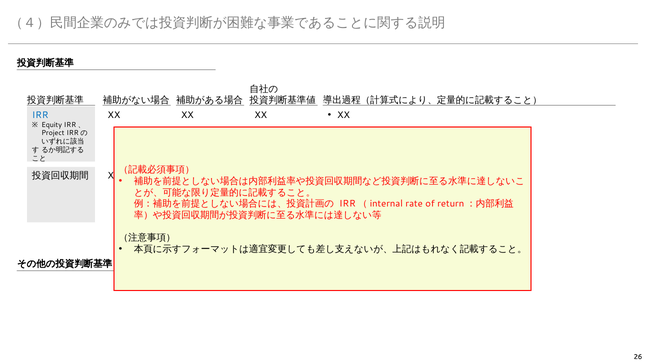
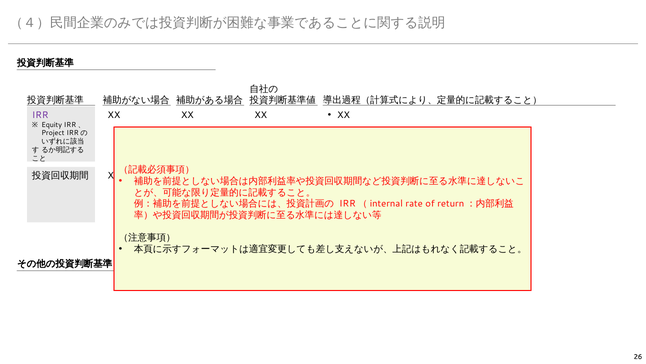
IRR colour: blue -> purple (40, 115)
